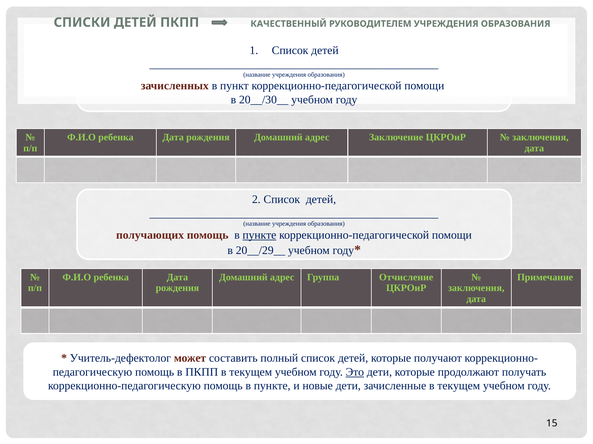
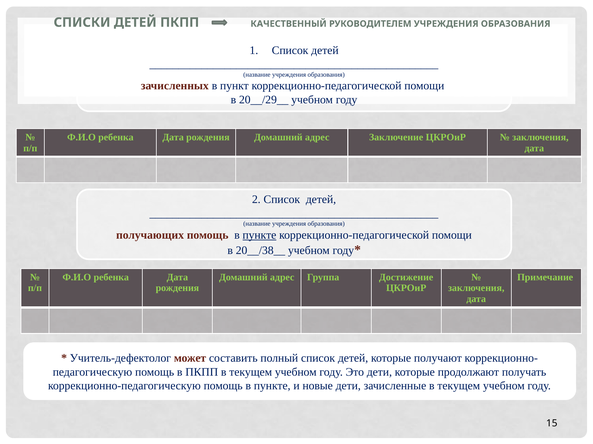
20__/30__: 20__/30__ -> 20__/29__ (264, 100)
20__/29__: 20__/29__ -> 20__/38__ (260, 251)
Отчисление: Отчисление -> Достижение (406, 278)
Это underline: present -> none (355, 373)
